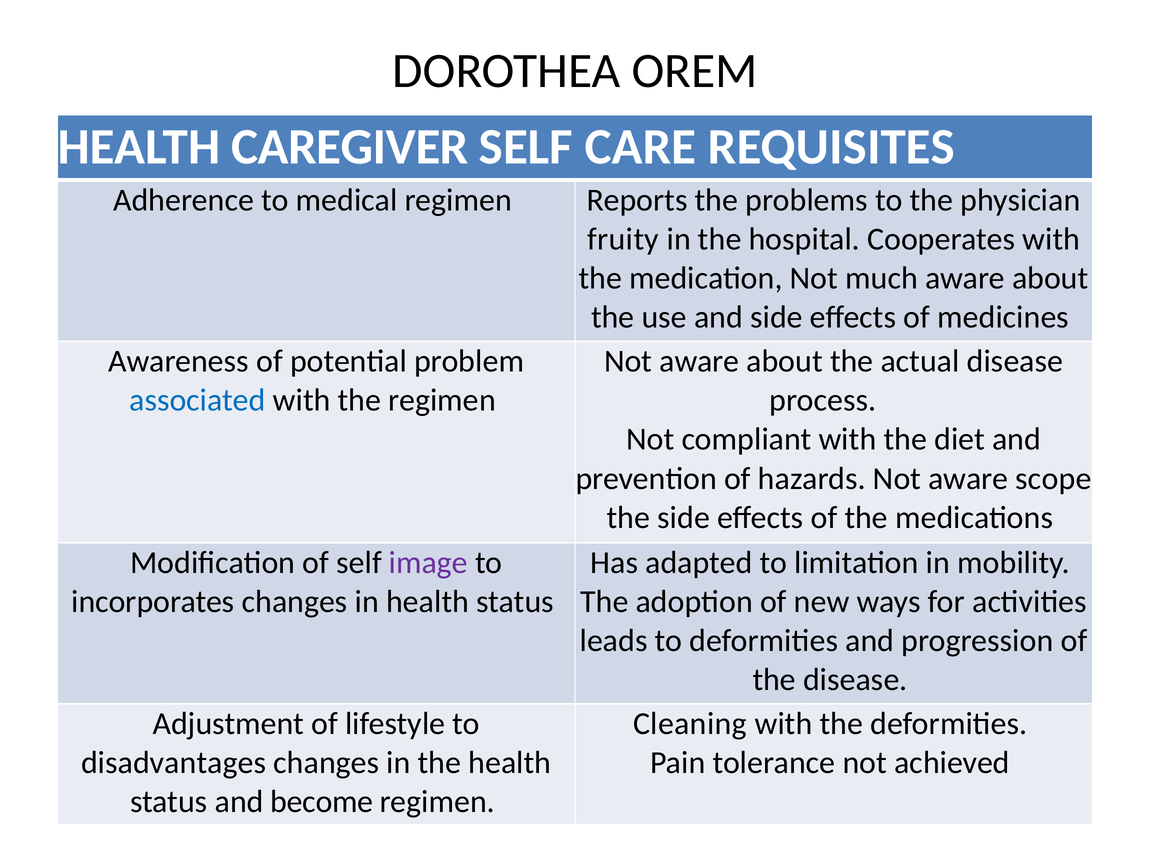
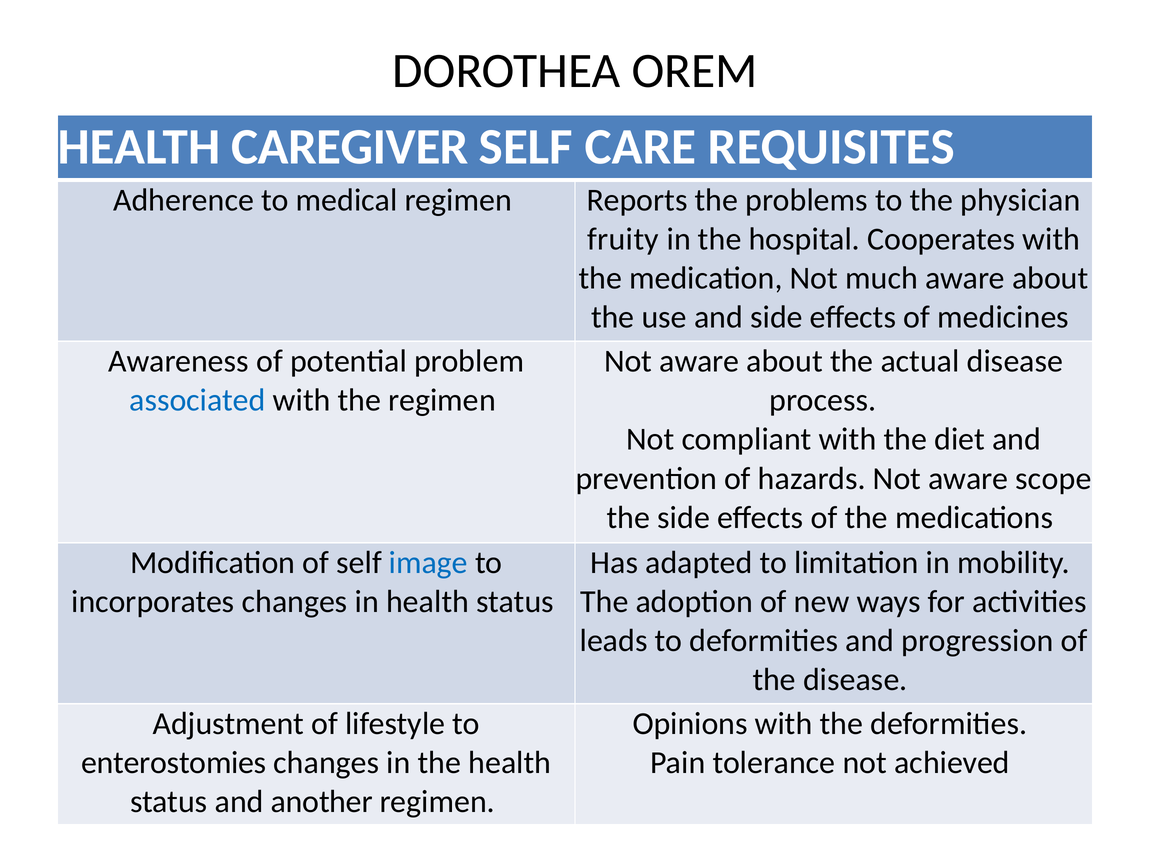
image colour: purple -> blue (428, 562)
Cleaning: Cleaning -> Opinions (690, 723)
disadvantages: disadvantages -> enterostomies (174, 762)
become: become -> another (322, 801)
